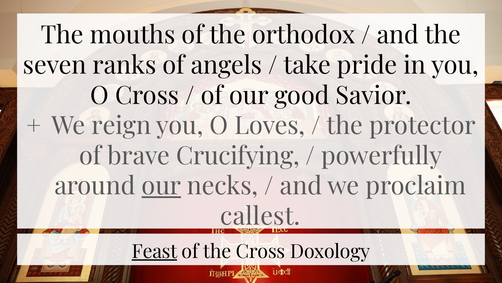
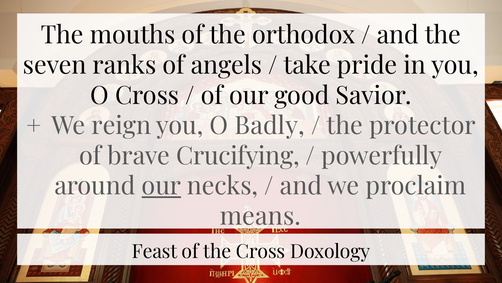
Loves: Loves -> Badly (270, 126)
callest: callest -> means (260, 216)
Feast underline: present -> none (155, 251)
